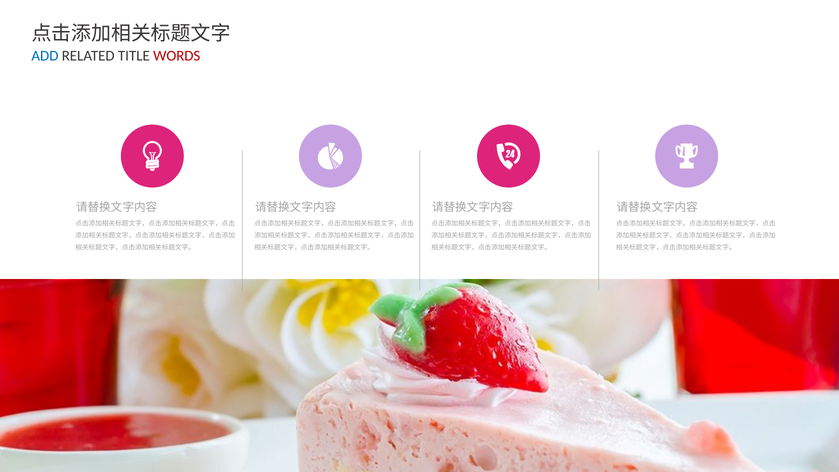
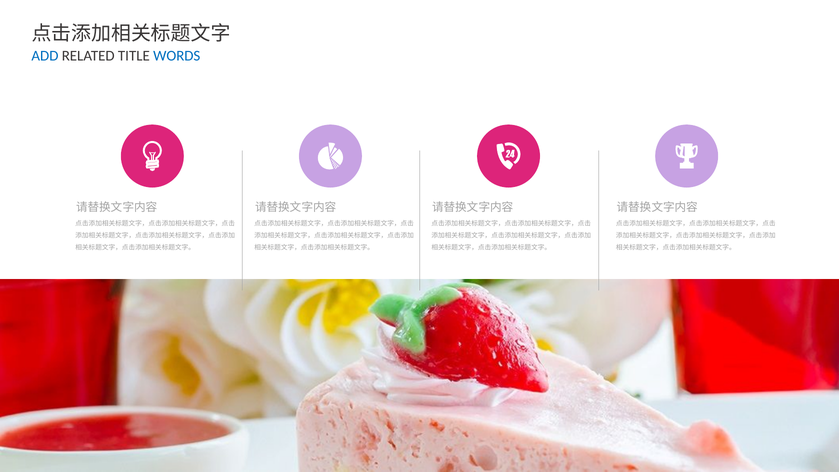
WORDS colour: red -> blue (177, 56)
